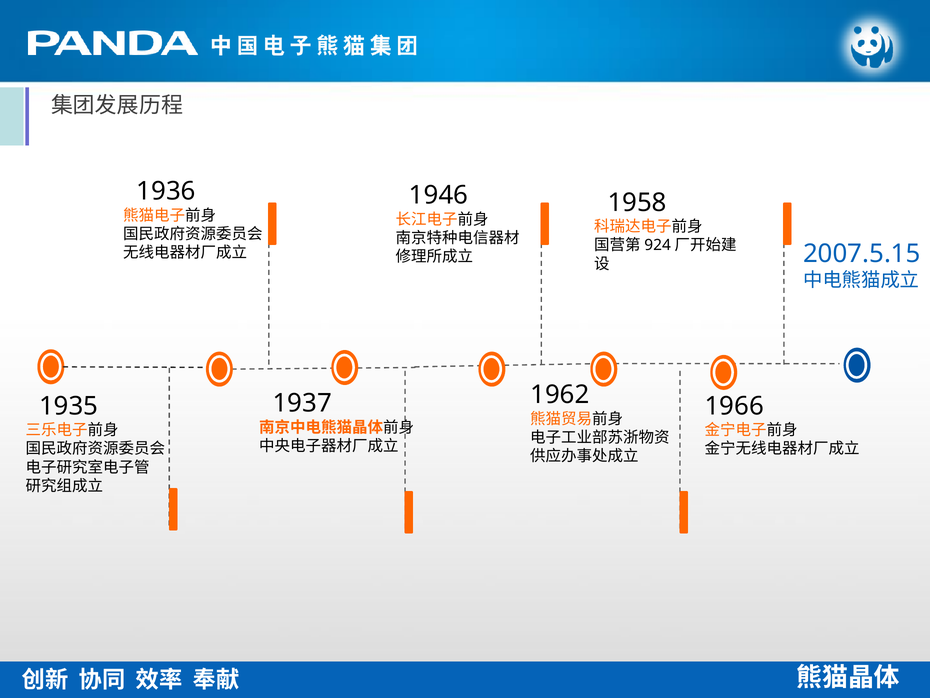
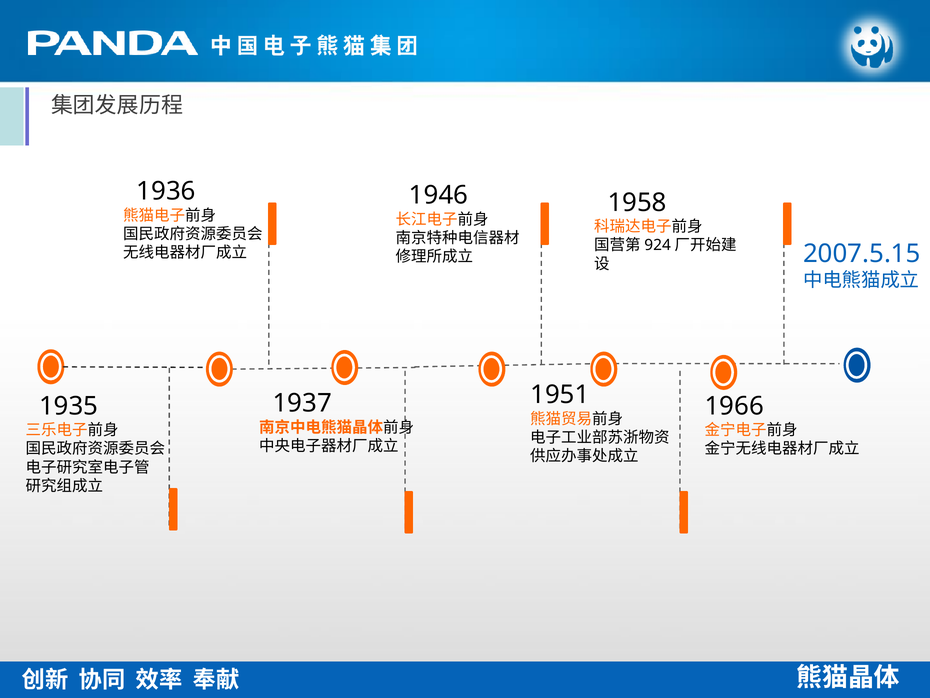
1962: 1962 -> 1951 (560, 395)
